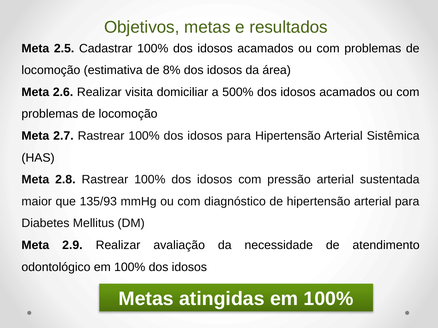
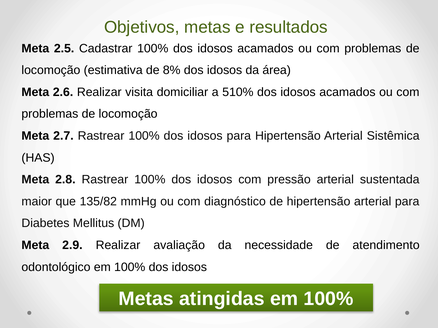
500%: 500% -> 510% (238, 92)
135/93: 135/93 -> 135/82 (98, 202)
